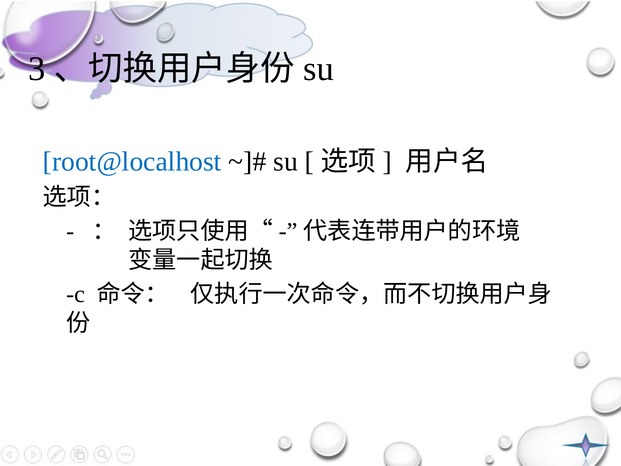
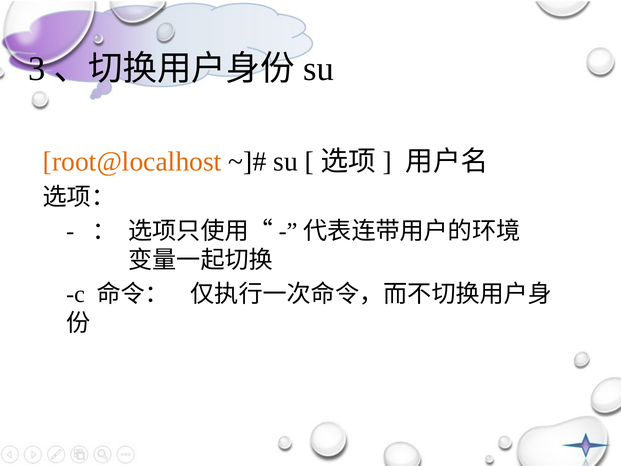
root@localhost colour: blue -> orange (132, 162)
